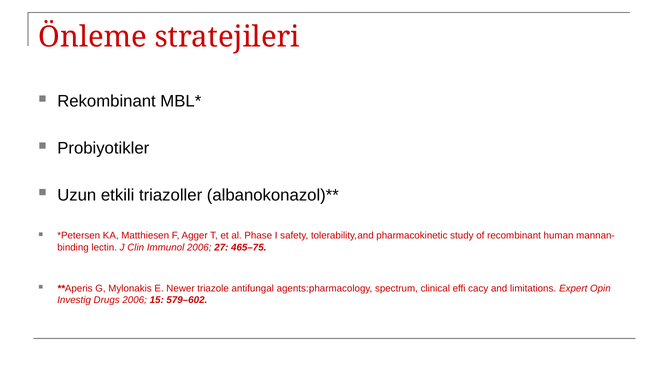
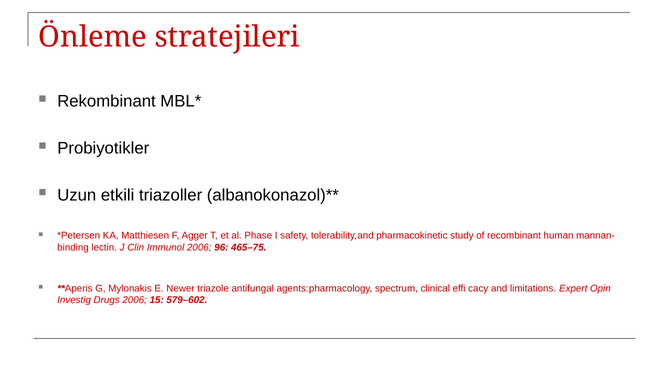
27: 27 -> 96 (221, 248)
